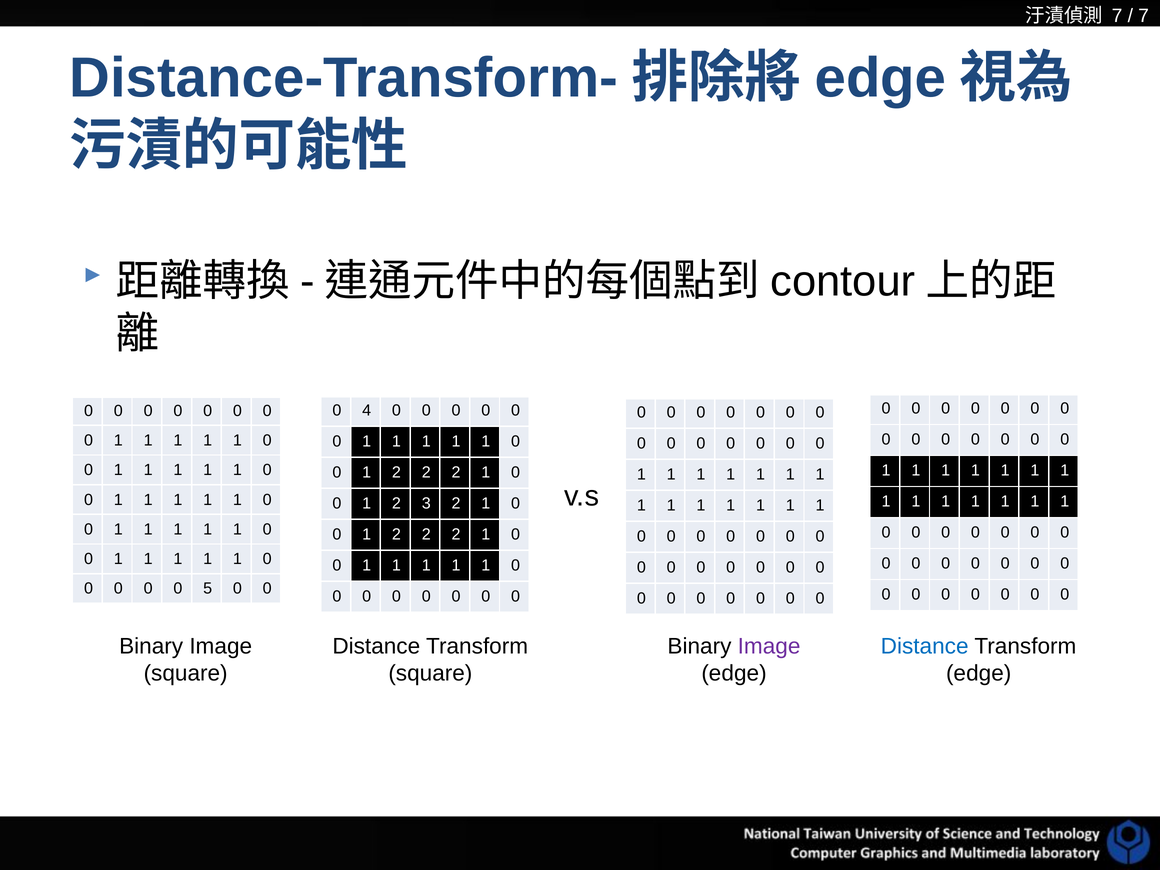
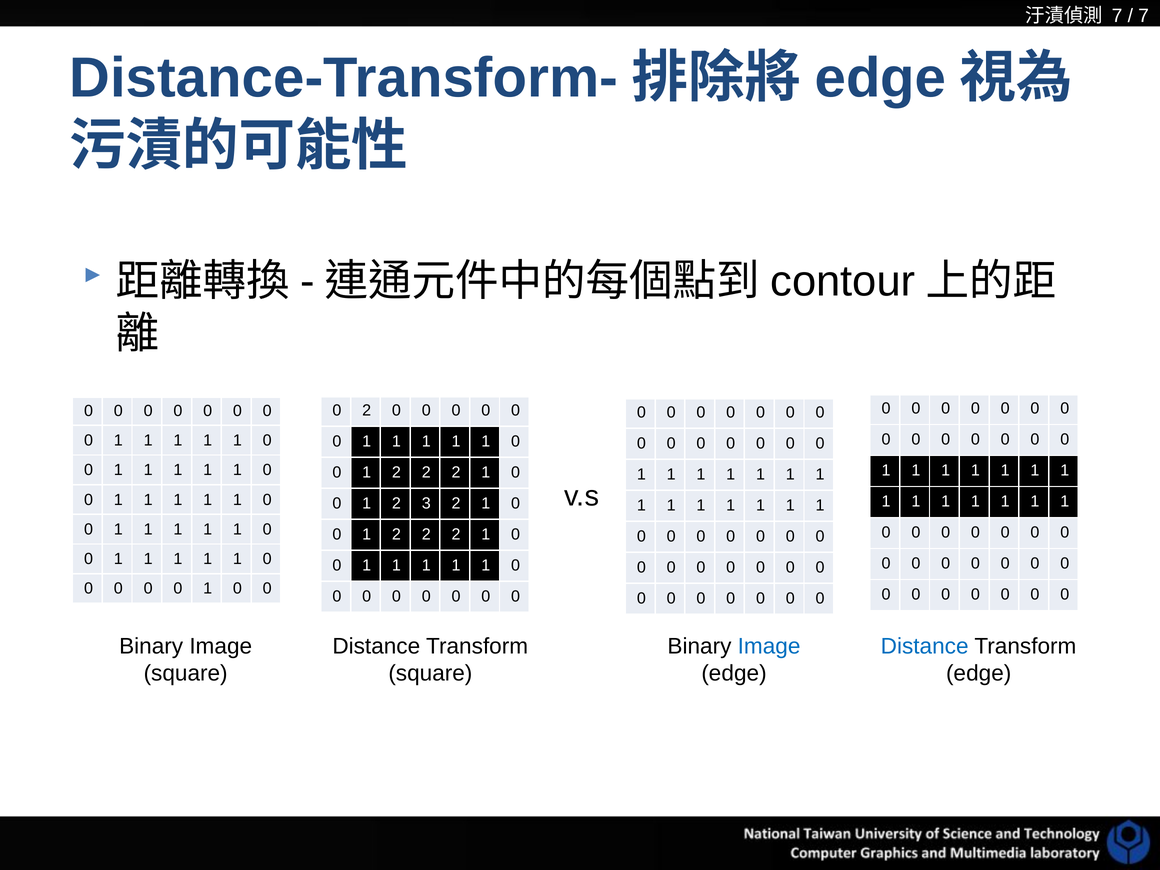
0 4: 4 -> 2 (367, 410)
5: 5 -> 1 (208, 589)
Image colour: purple -> blue (769, 646)
